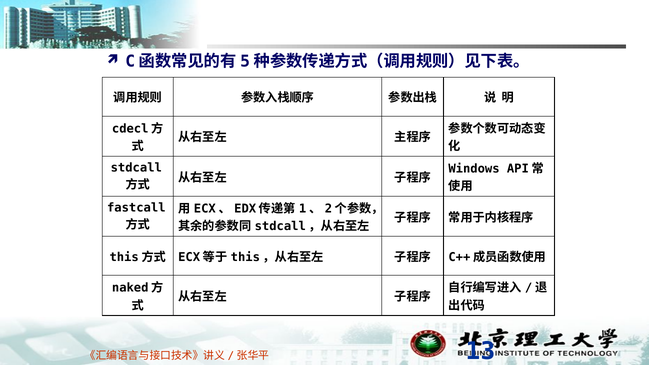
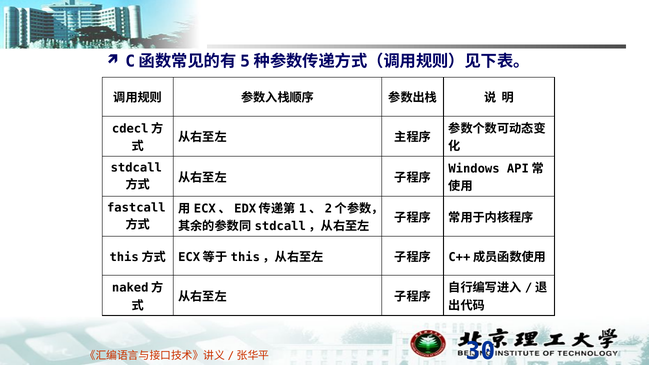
13: 13 -> 30 (481, 351)
